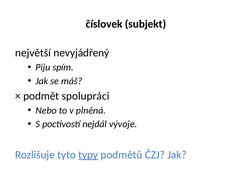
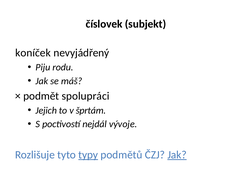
největší: největší -> koníček (33, 53)
spím: spím -> rodu (63, 67)
Nebo: Nebo -> Jejich (46, 110)
plněná: plněná -> šprtám (91, 110)
Jak underline: none -> present (177, 155)
